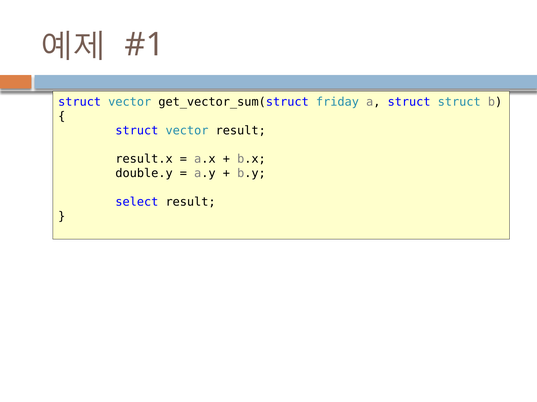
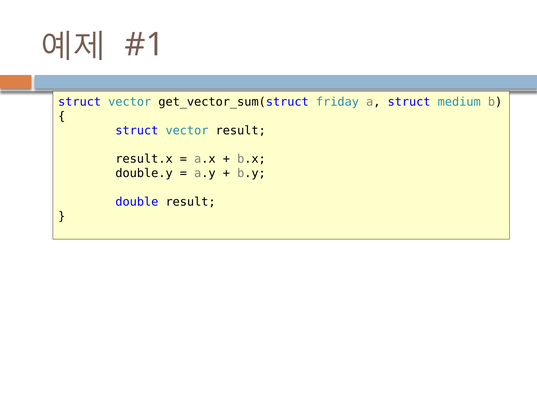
struct struct: struct -> medium (459, 102)
select: select -> double (137, 202)
